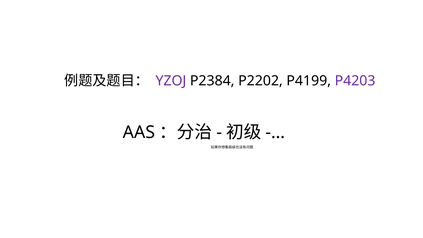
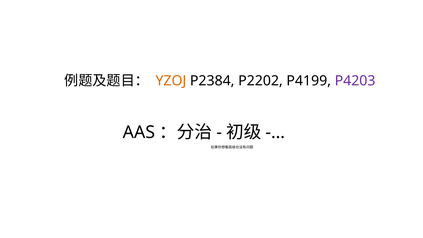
YZOJ colour: purple -> orange (171, 81)
